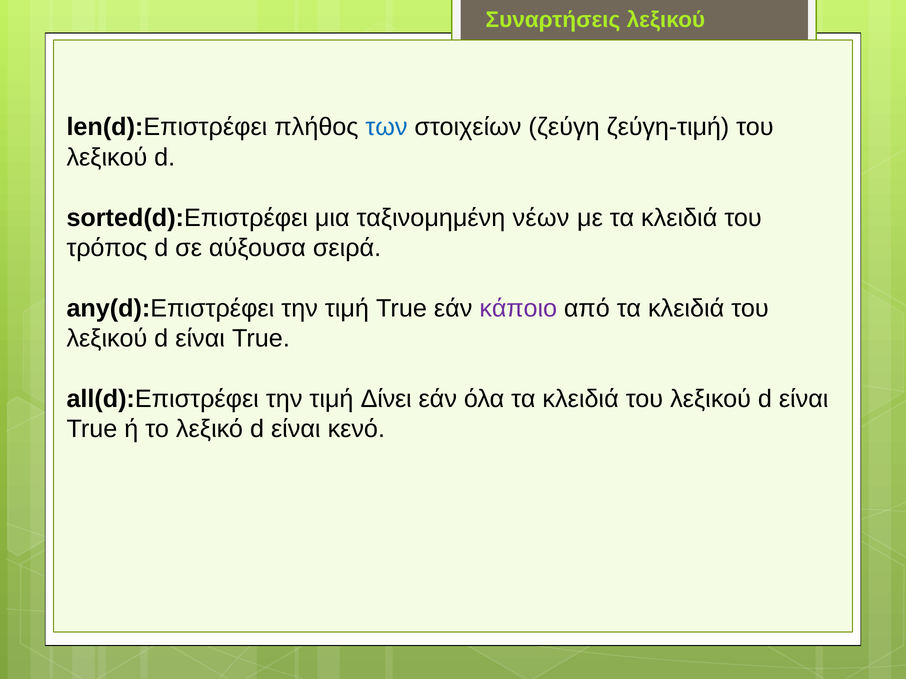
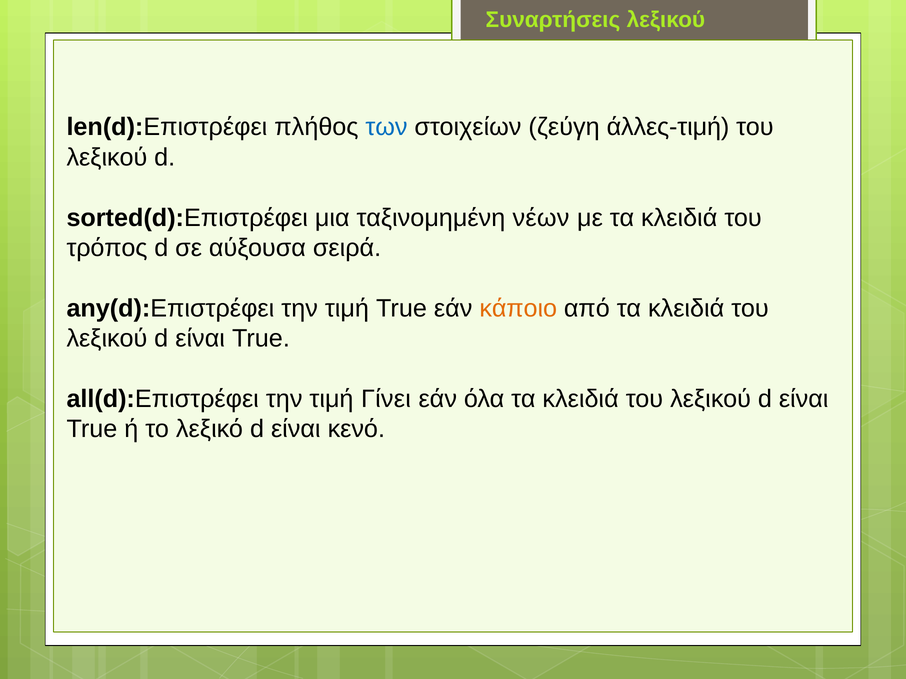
ζεύγη-τιμή: ζεύγη-τιμή -> άλλες-τιμή (668, 127)
κάποιο colour: purple -> orange (518, 309)
Δίνει: Δίνει -> Γίνει (386, 399)
